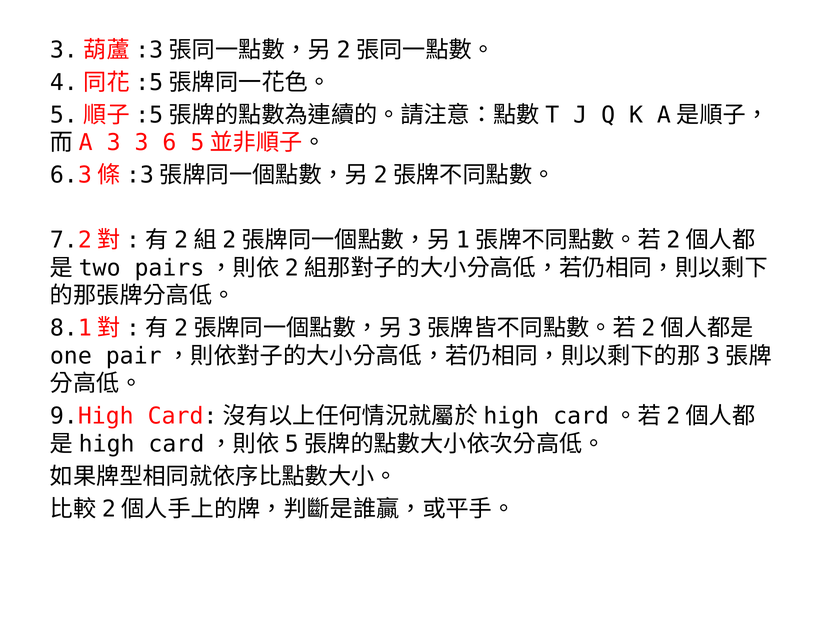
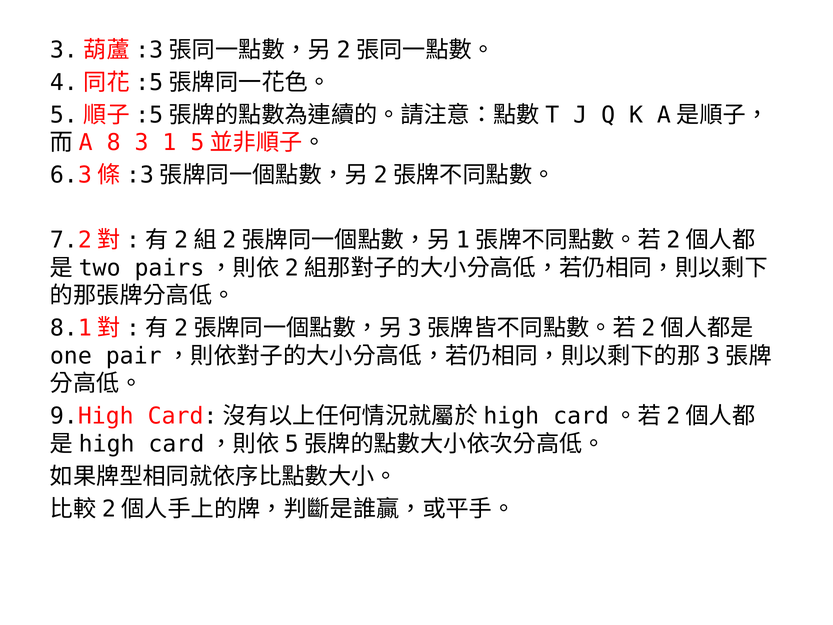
3: 3 -> 8 (114, 143)
6: 6 -> 1 (169, 143)
